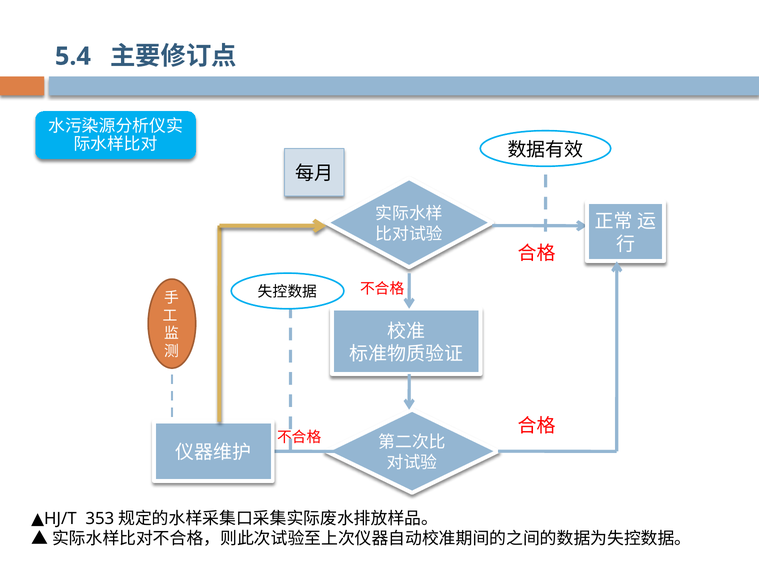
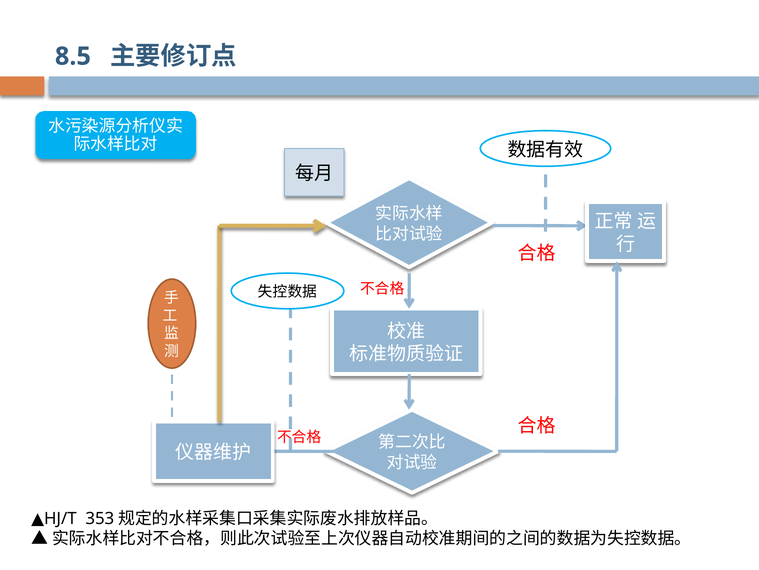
5.4: 5.4 -> 8.5 (73, 56)
